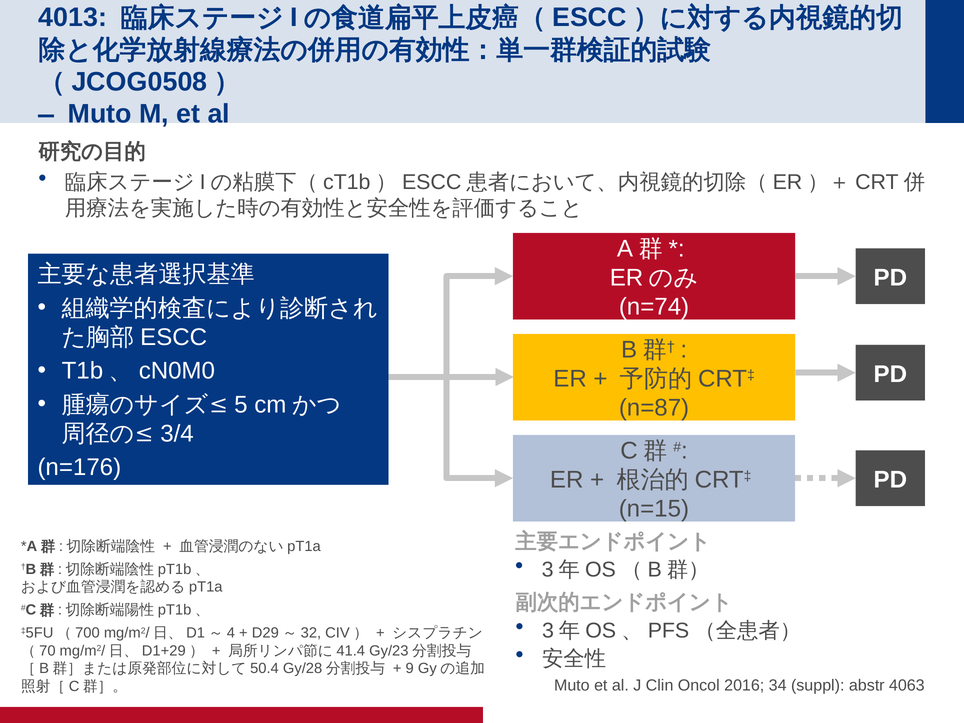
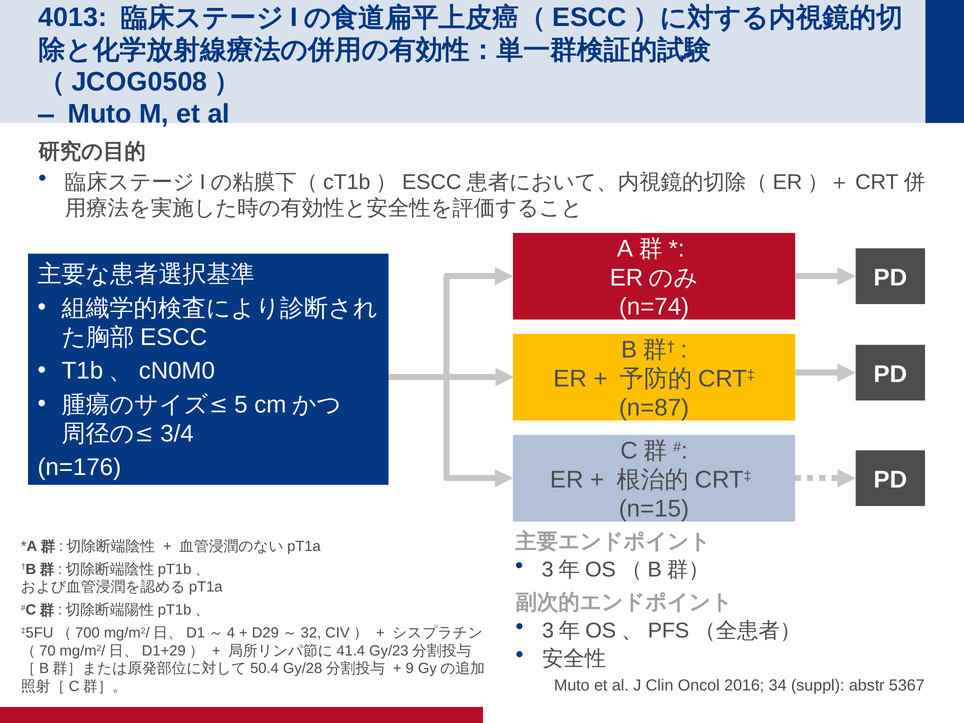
4063: 4063 -> 5367 (907, 685)
